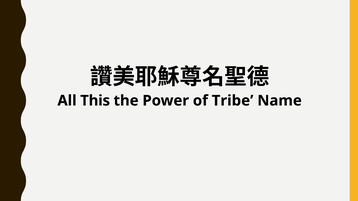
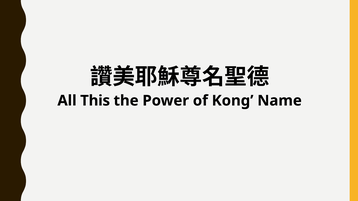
Tribe: Tribe -> Kong (233, 101)
